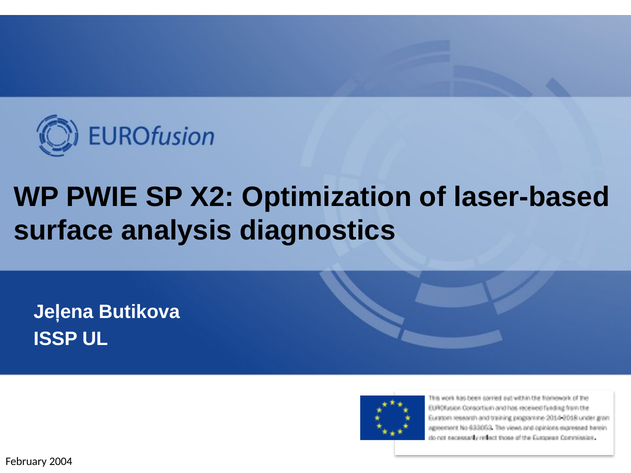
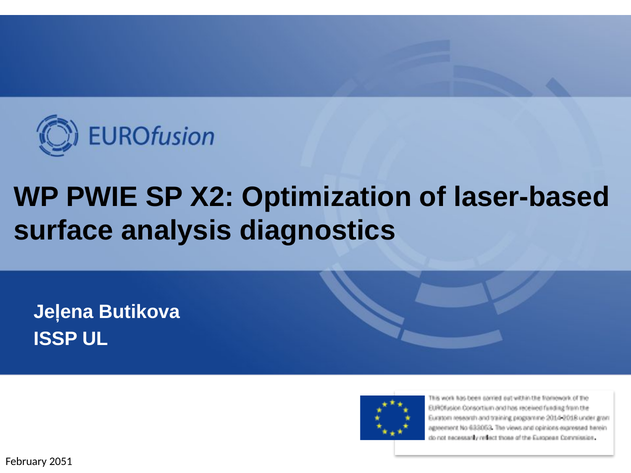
2004: 2004 -> 2051 (61, 462)
